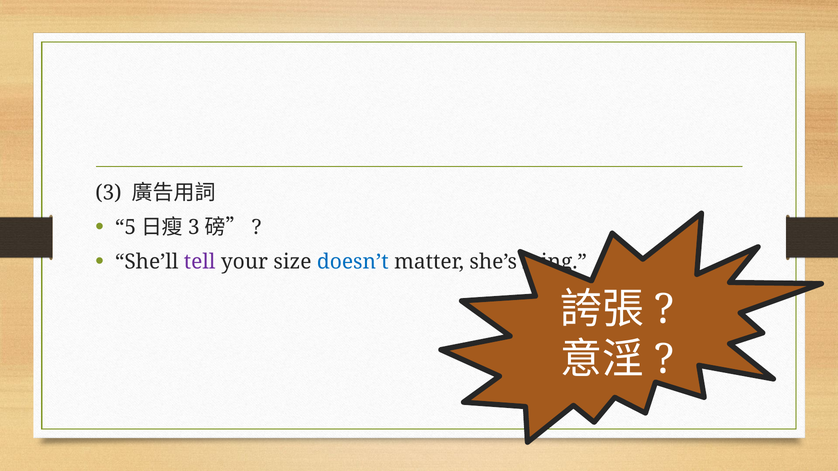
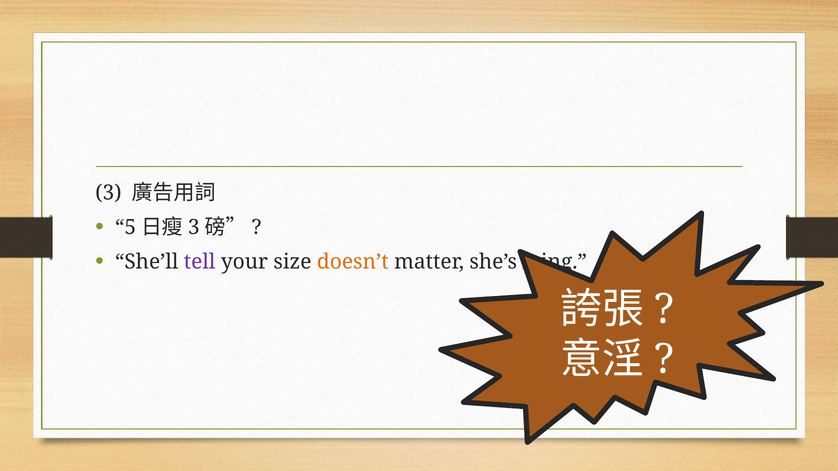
doesn’t colour: blue -> orange (353, 262)
